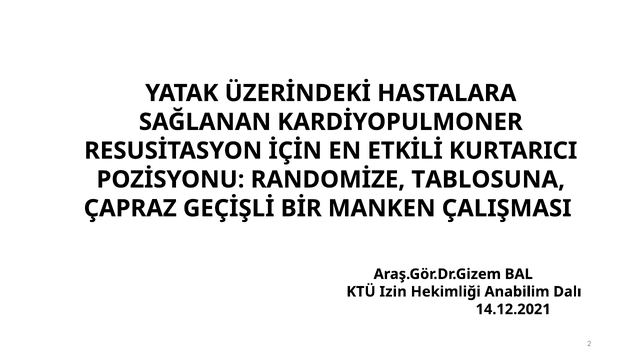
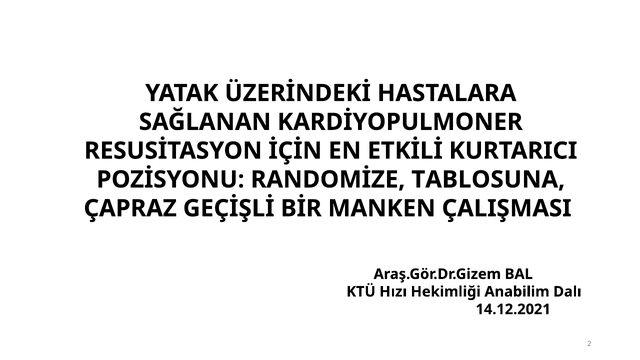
Izin: Izin -> Hızı (393, 292)
